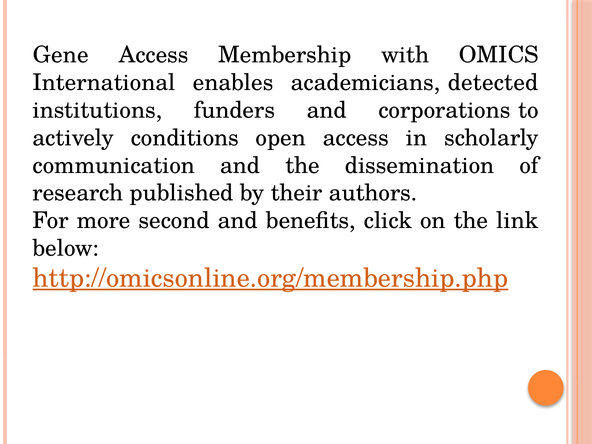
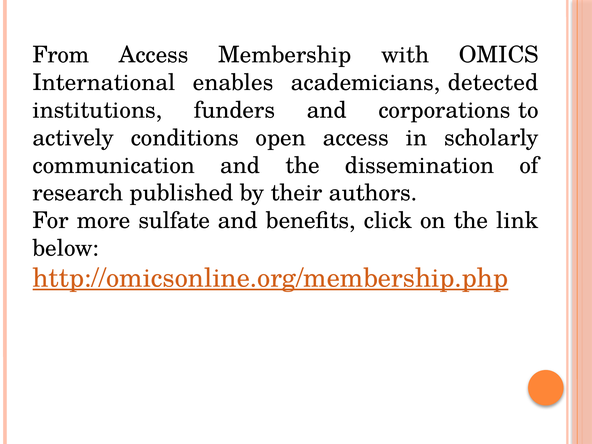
Gene: Gene -> From (61, 55)
second: second -> sulfate (174, 221)
